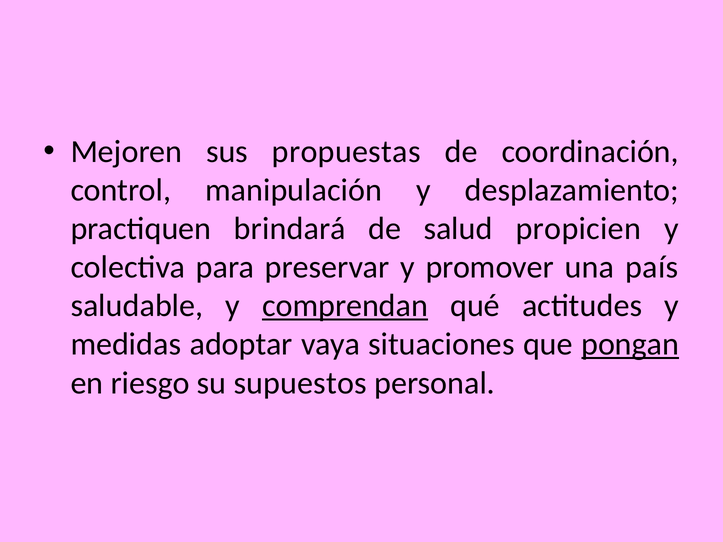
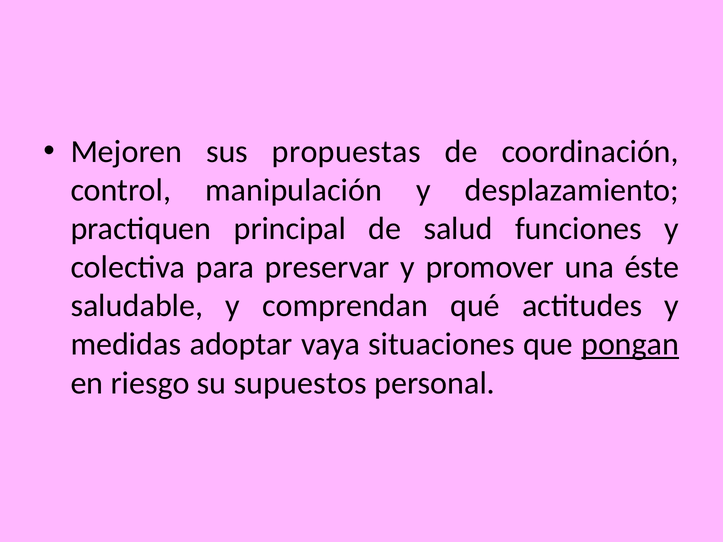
brindará: brindará -> principal (290, 229)
propicien: propicien -> funciones (578, 229)
país: país -> éste (652, 267)
comprendan underline: present -> none (345, 306)
